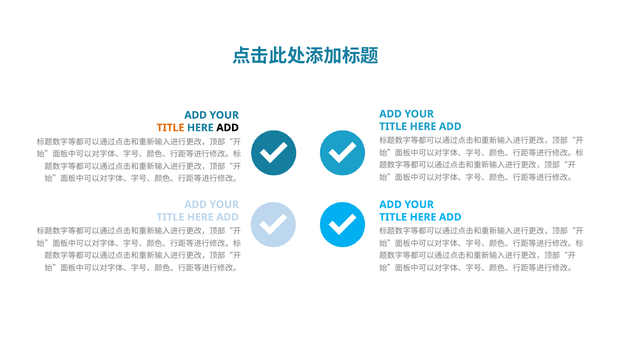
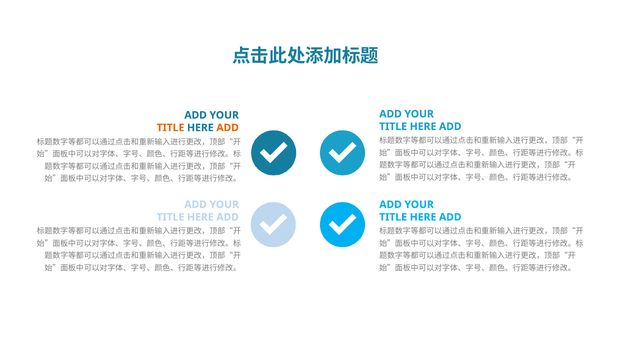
ADD colour: black -> orange (228, 128)
